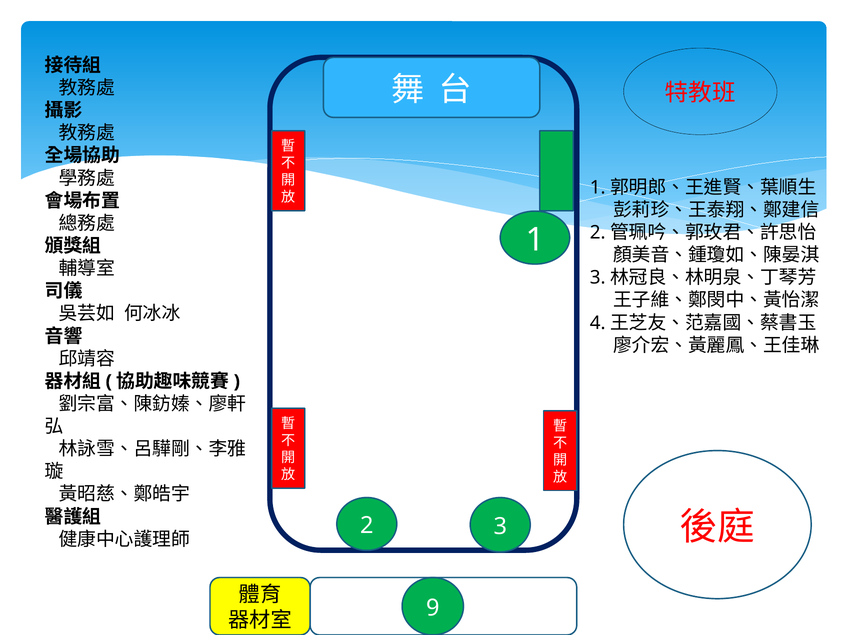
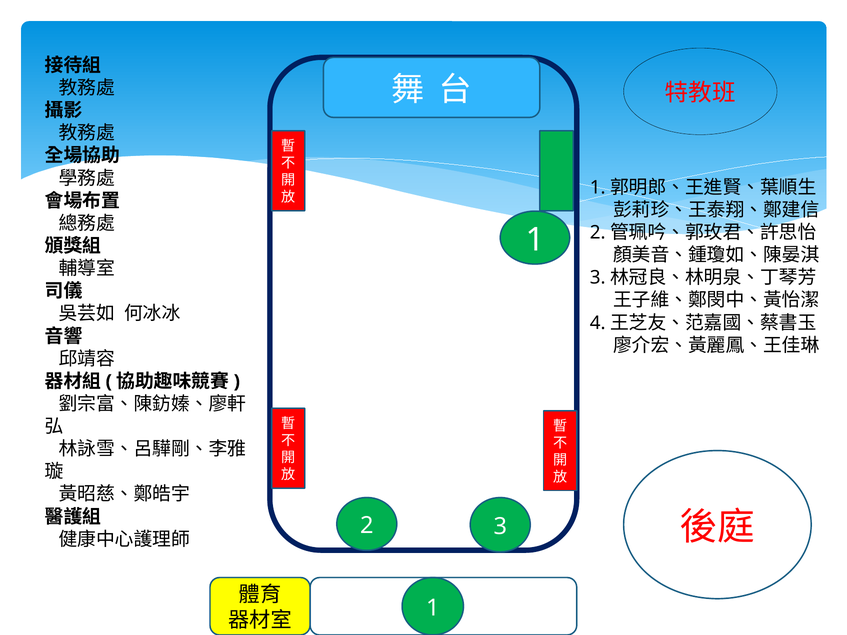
9: 9 -> 1 (433, 608)
